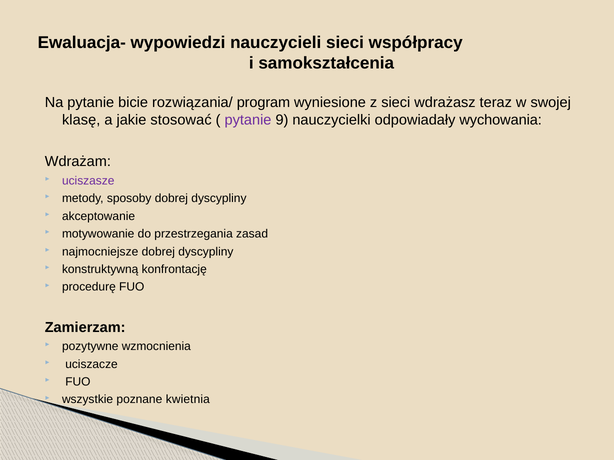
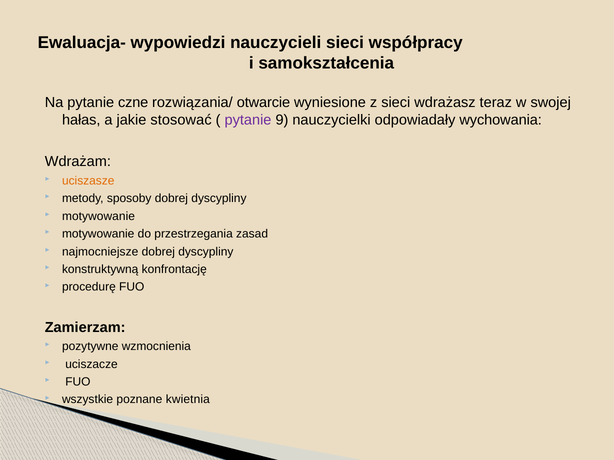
bicie: bicie -> czne (133, 103)
program: program -> otwarcie (263, 103)
klasę: klasę -> hałas (81, 120)
uciszasze colour: purple -> orange (88, 181)
akceptowanie: akceptowanie -> motywowanie (99, 216)
